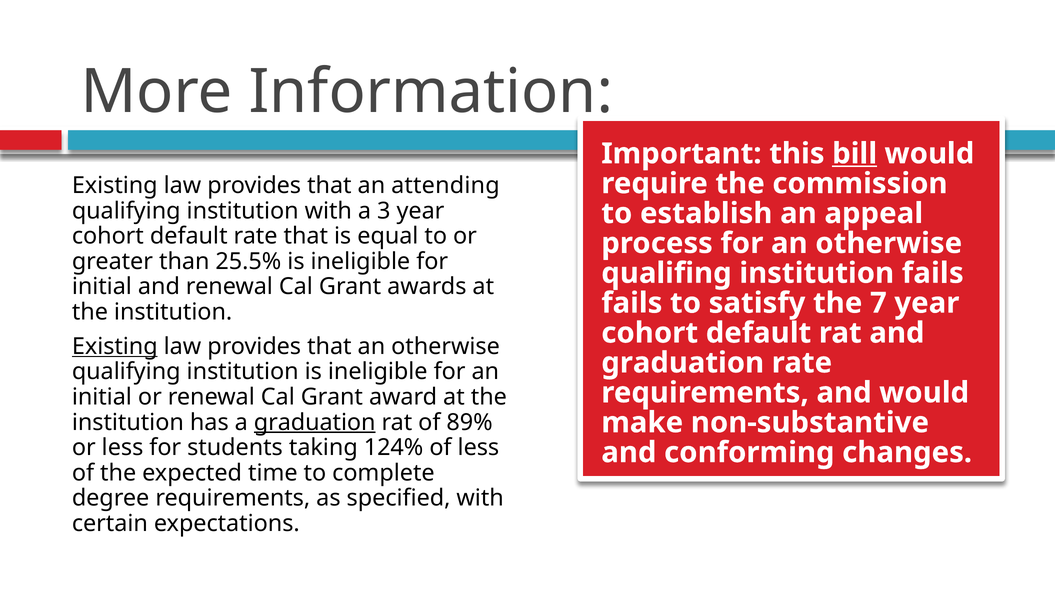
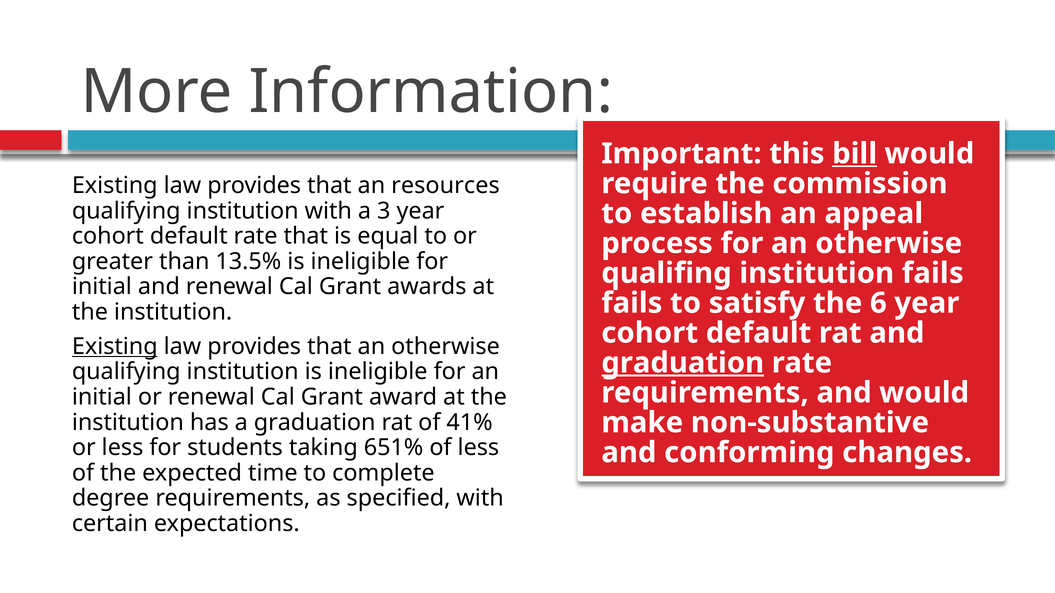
attending: attending -> resources (445, 186)
25.5%: 25.5% -> 13.5% (248, 262)
7: 7 -> 6 (878, 303)
graduation underline: none -> present (683, 363)
graduation underline: present -> none (315, 423)
89%: 89% -> 41% (470, 423)
124%: 124% -> 651% (394, 448)
